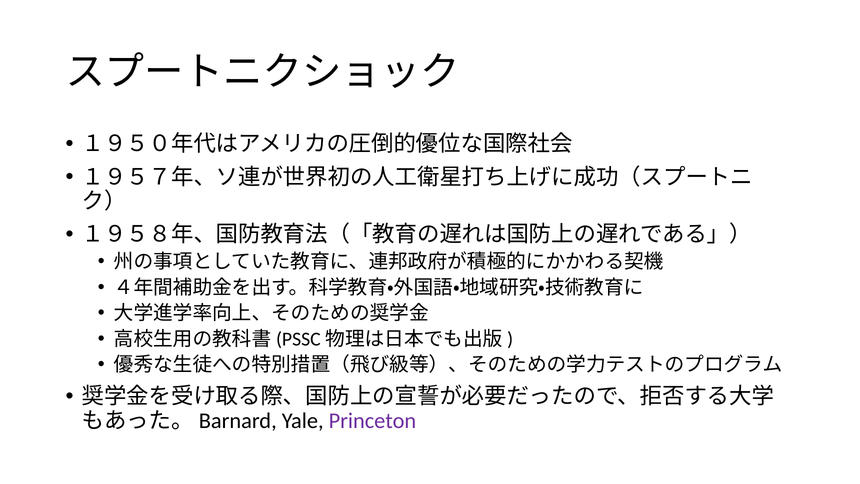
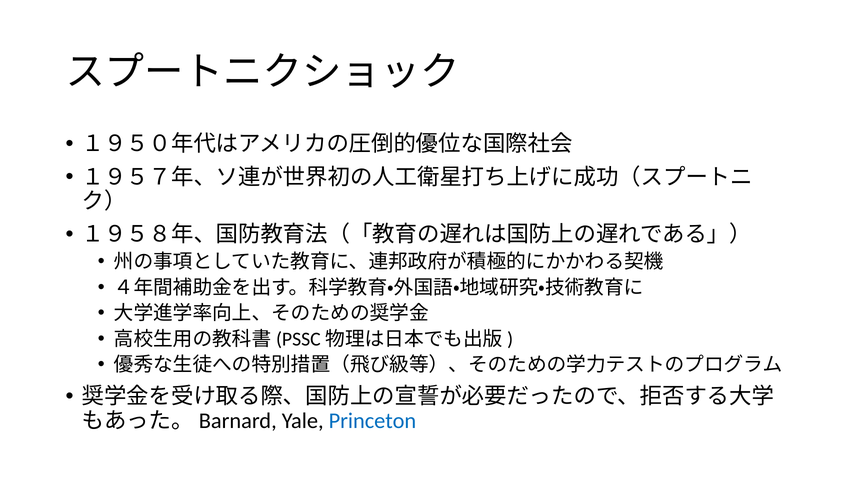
Princeton colour: purple -> blue (372, 420)
